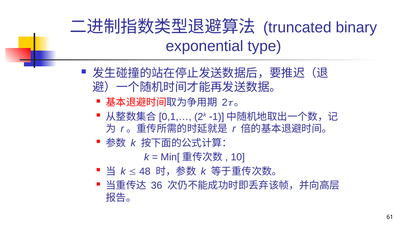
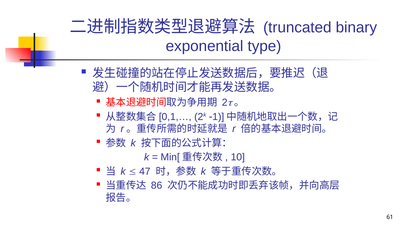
48: 48 -> 47 (145, 171)
36: 36 -> 86 (157, 185)
